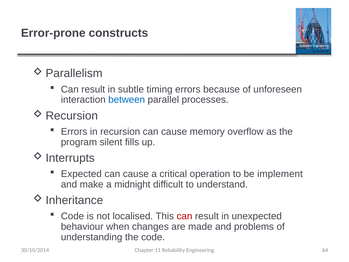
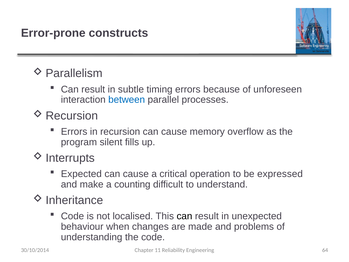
implement: implement -> expressed (280, 174)
midnight: midnight -> counting (132, 184)
can colour: red -> black (184, 216)
